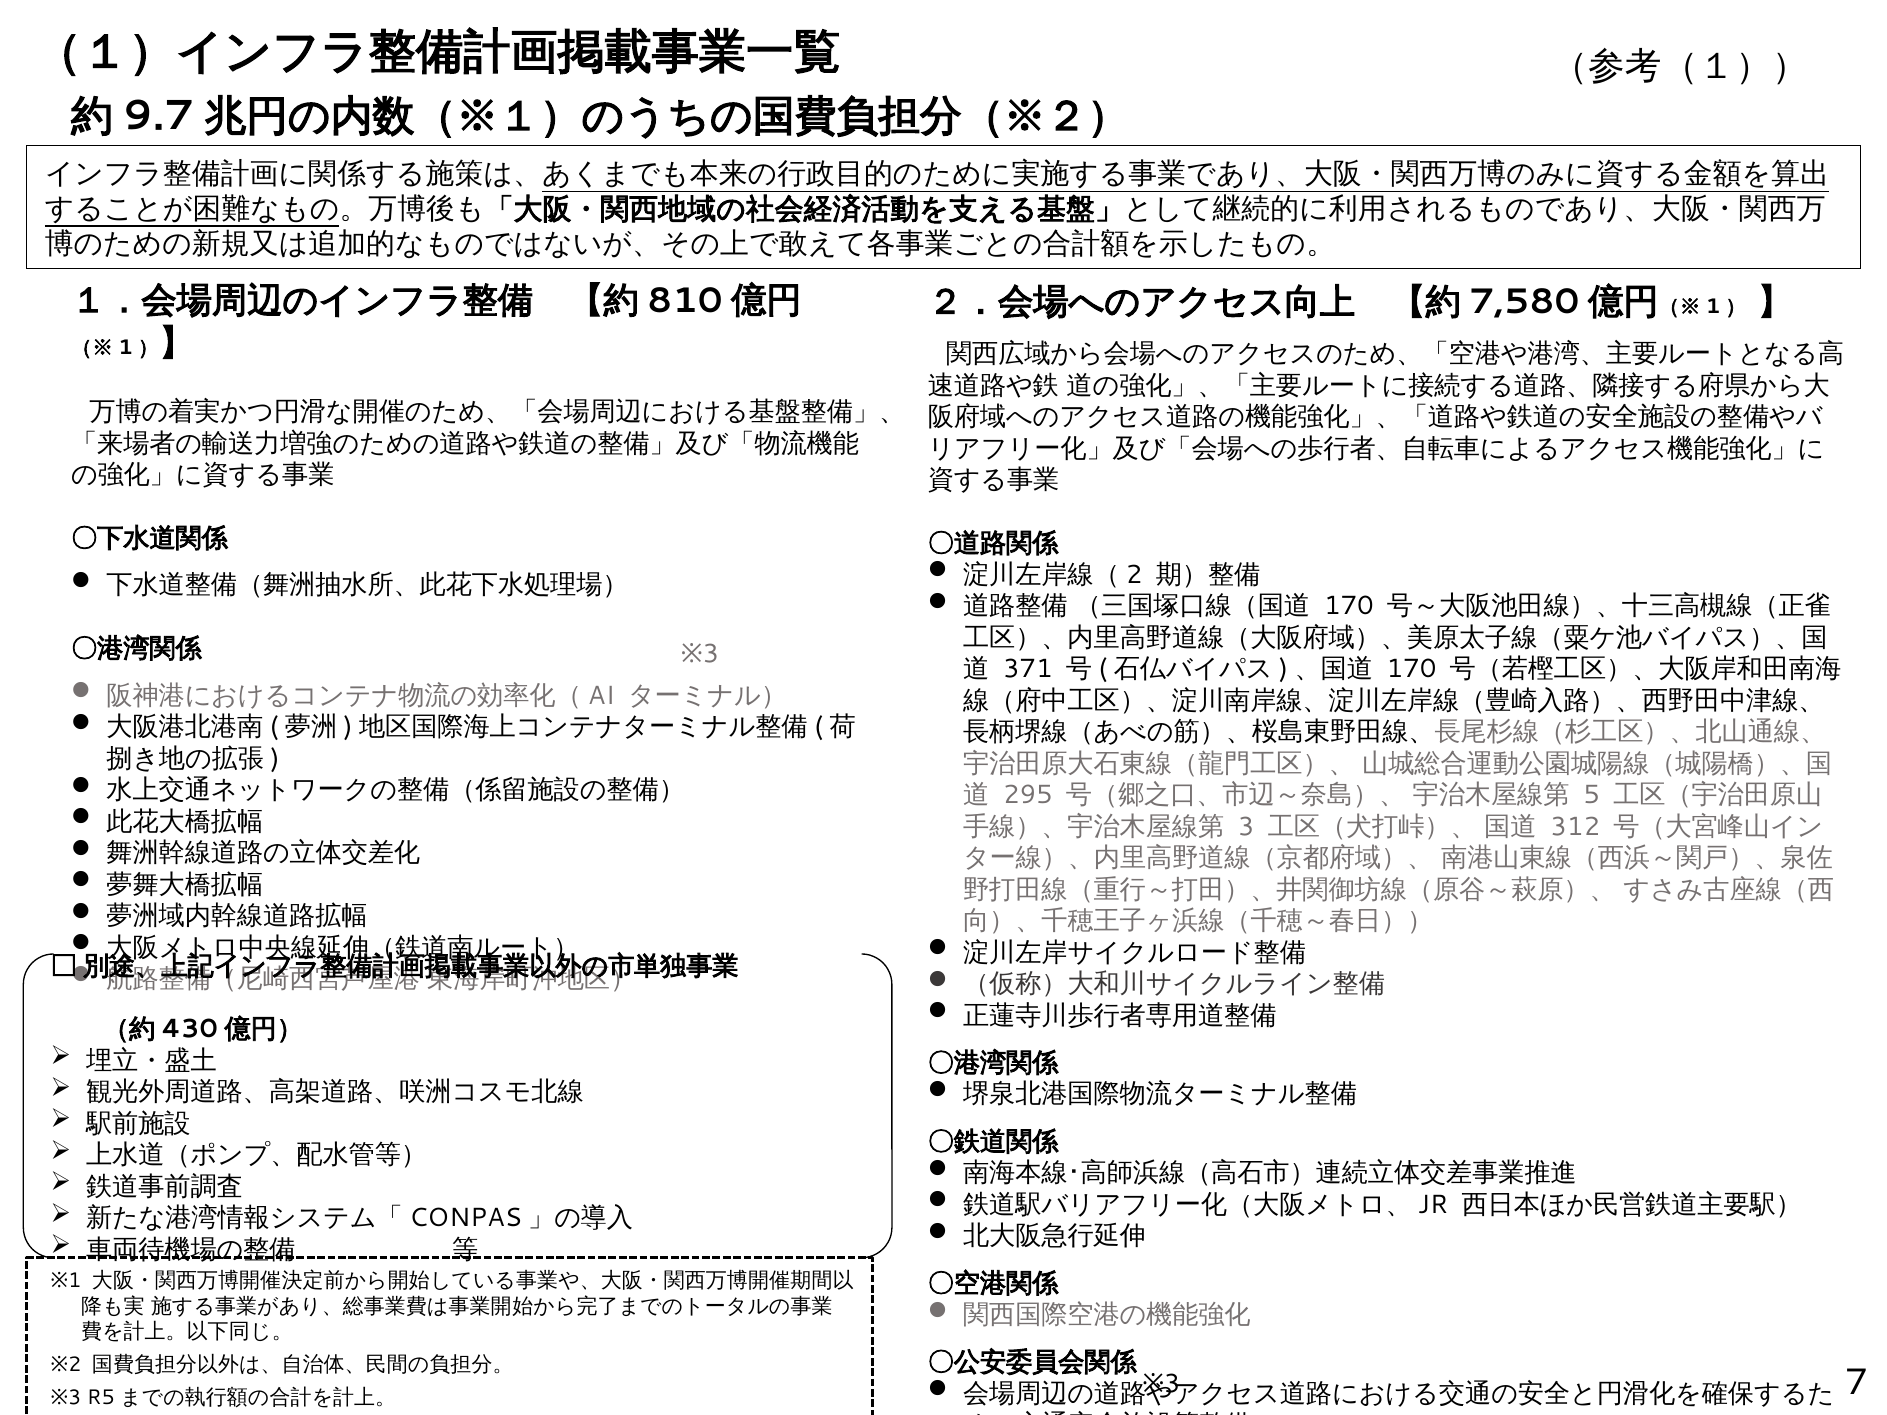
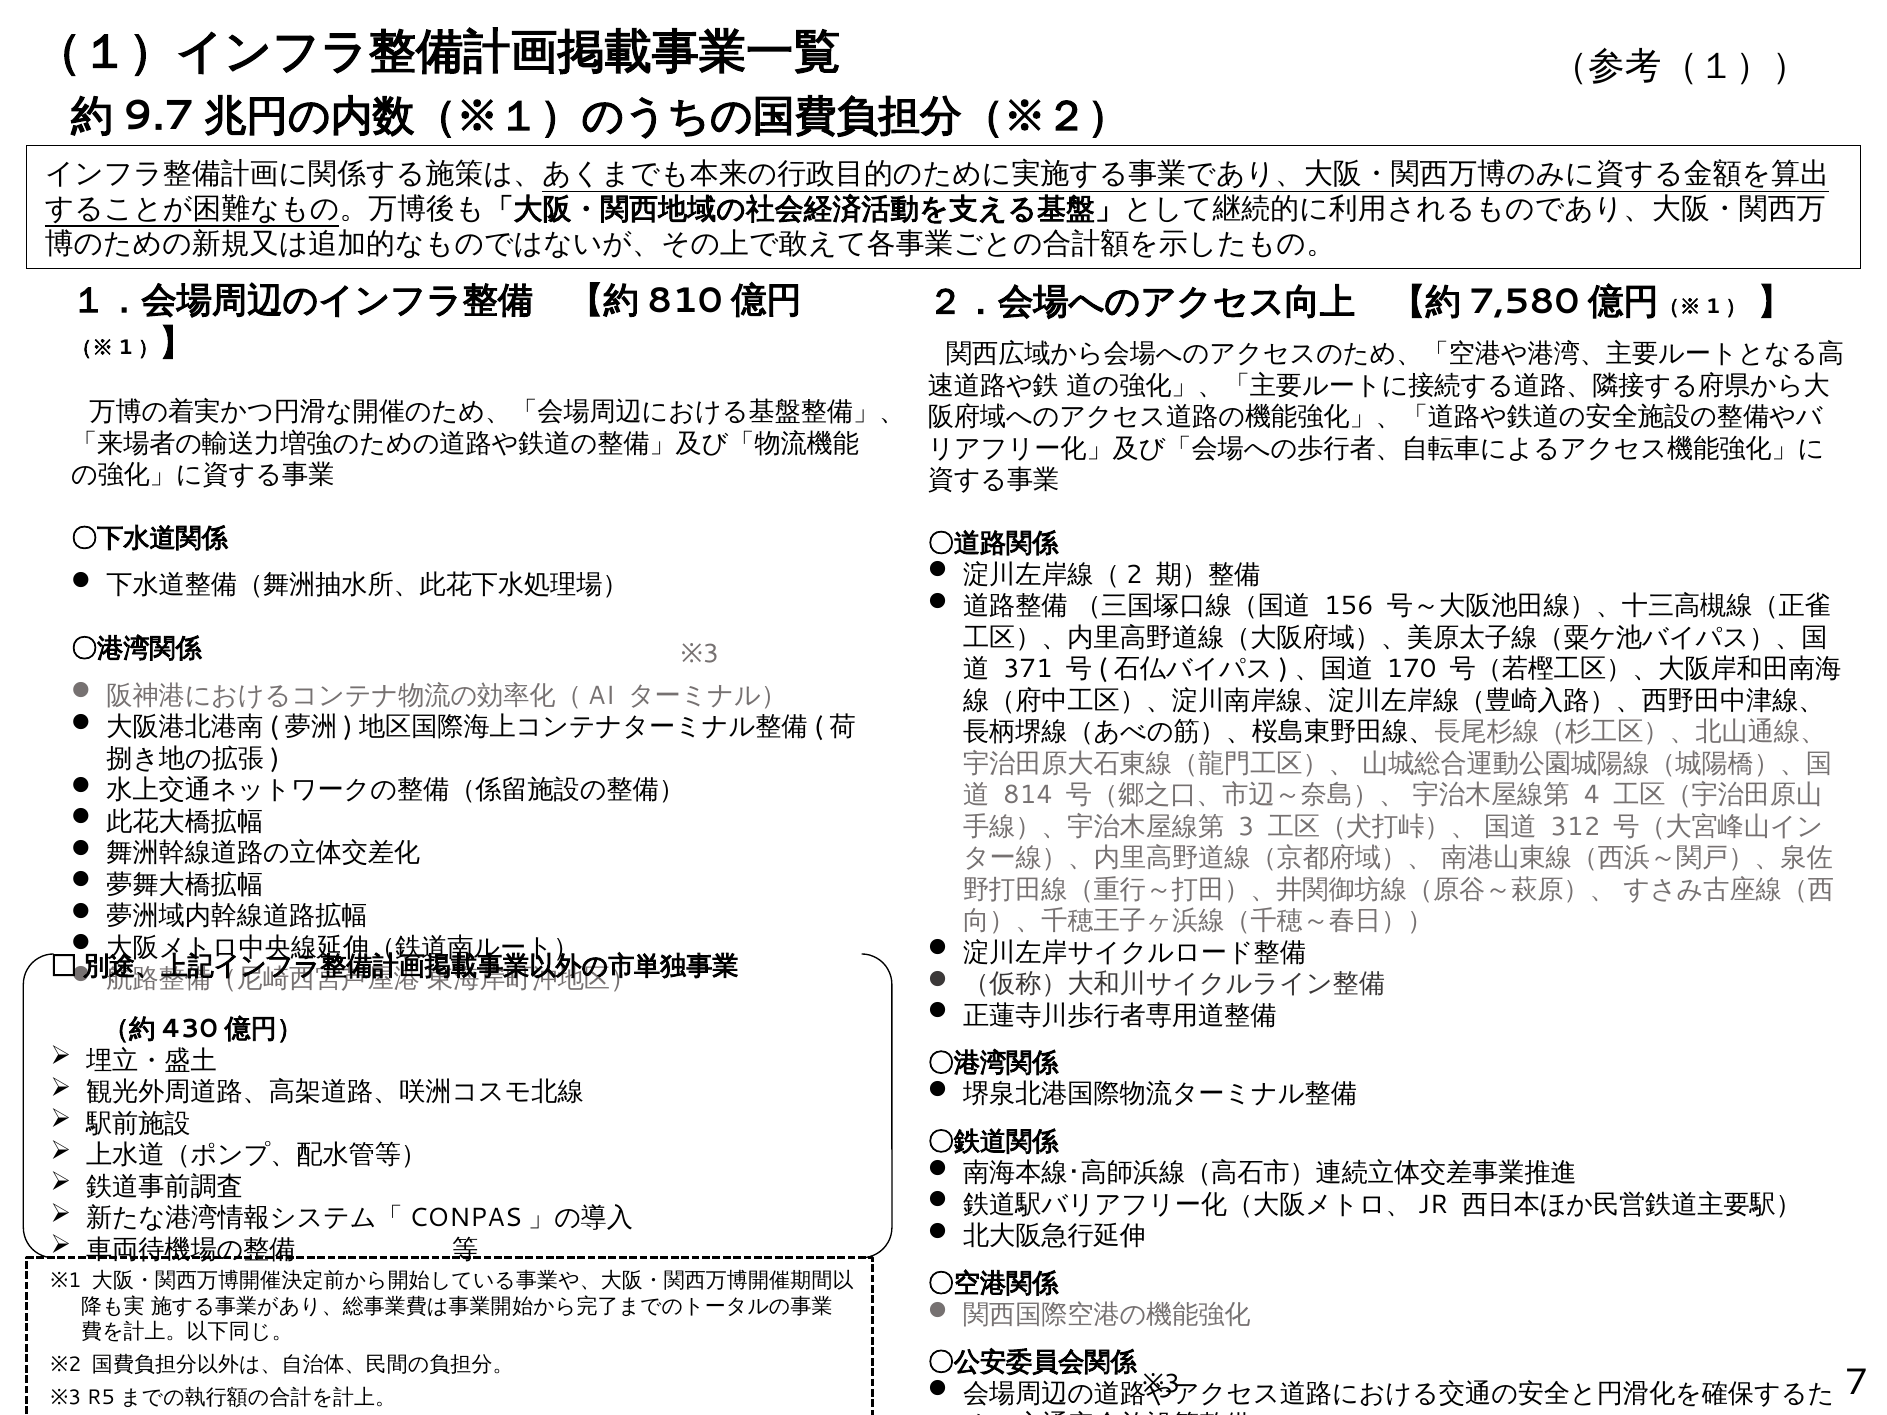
170: 170 -> 156 (1349, 606)
295: 295 -> 814 (1028, 795)
5: 5 -> 4 (1592, 795)
